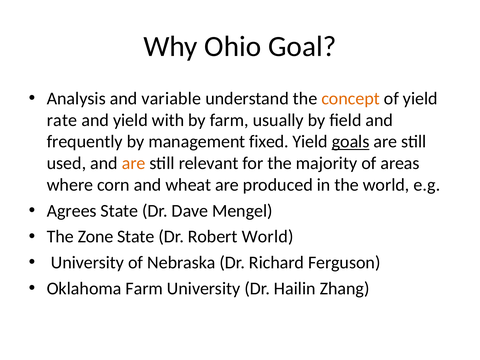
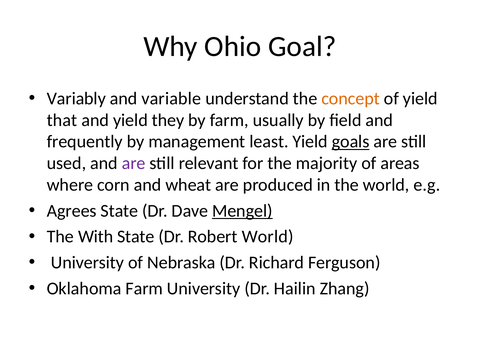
Analysis: Analysis -> Variably (76, 98)
rate: rate -> that (62, 120)
with: with -> they (168, 120)
fixed: fixed -> least (269, 142)
are colour: orange -> purple (134, 163)
Mengel underline: none -> present (242, 211)
Zone: Zone -> With (96, 237)
